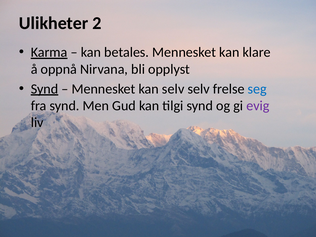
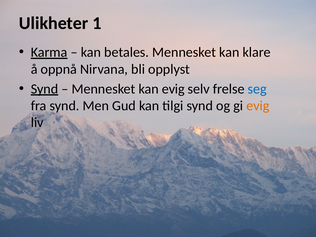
2: 2 -> 1 (97, 23)
kan selv: selv -> evig (173, 89)
evig colour: purple -> orange (258, 106)
